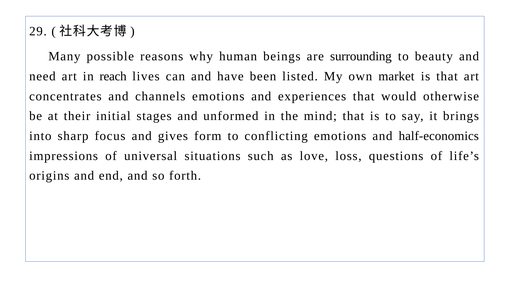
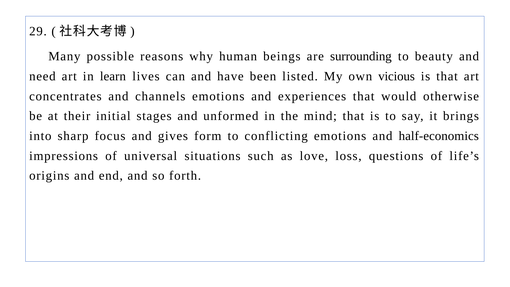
reach: reach -> learn (113, 76)
market: market -> vicious (397, 76)
